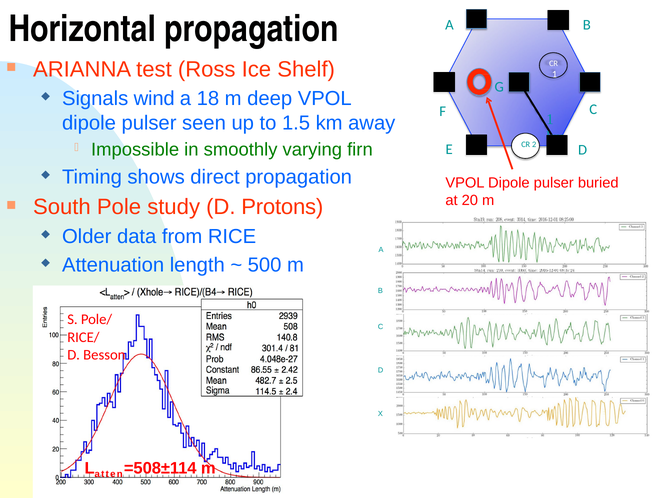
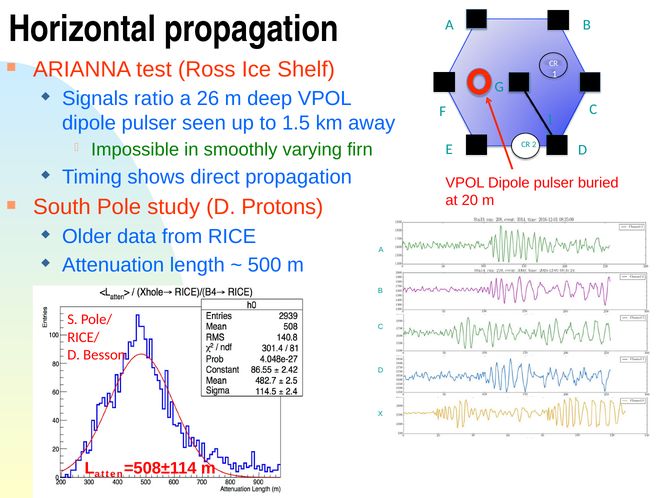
wind: wind -> ratio (154, 98)
18: 18 -> 26 (208, 98)
